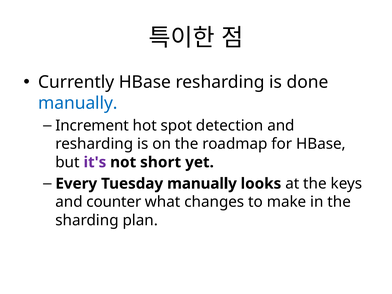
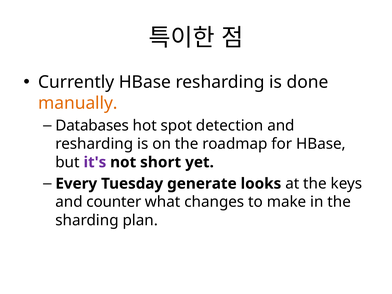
manually colour: blue -> orange (78, 103)
Increment: Increment -> Databases (92, 126)
Tuesday manually: manually -> generate (202, 184)
